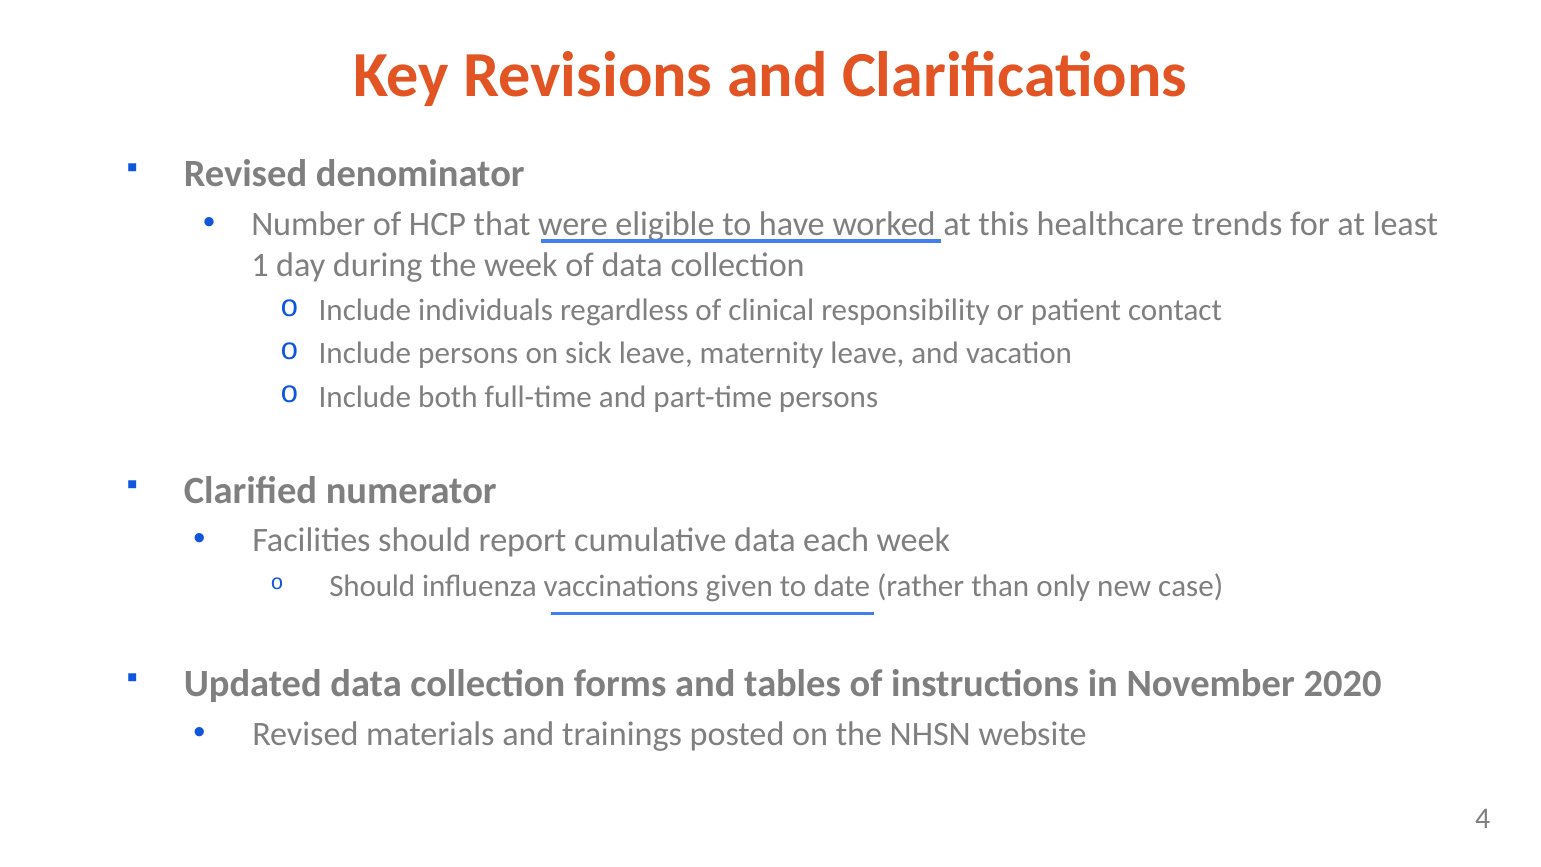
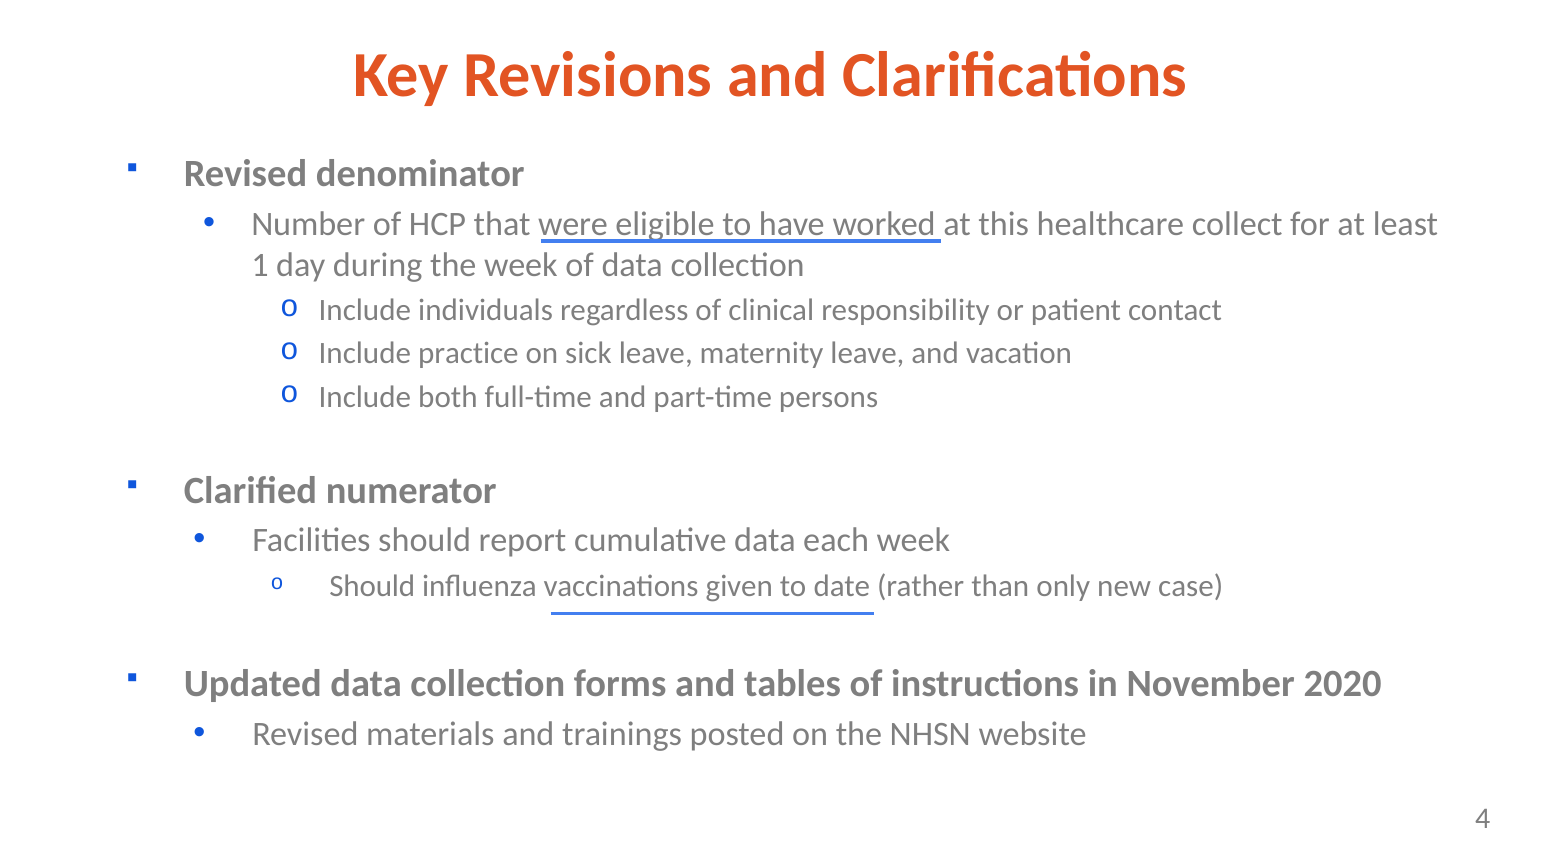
trends: trends -> collect (1237, 224)
Include persons: persons -> practice (468, 353)
